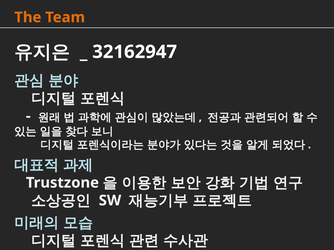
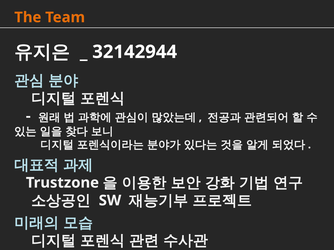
32162947: 32162947 -> 32142944 (135, 52)
